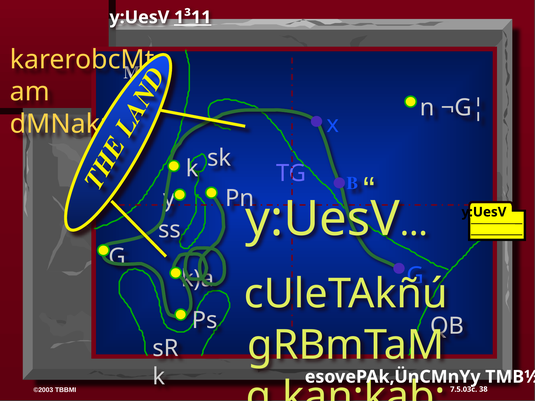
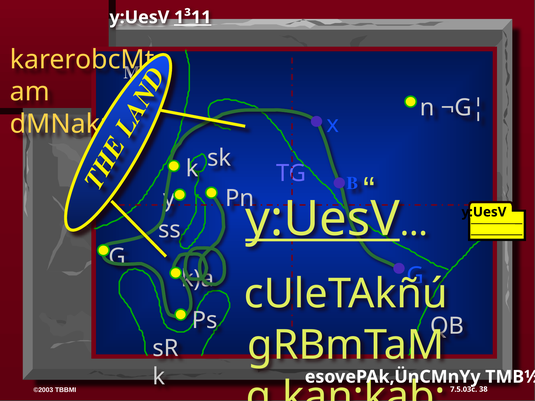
y:UesV underline: none -> present (323, 219)
